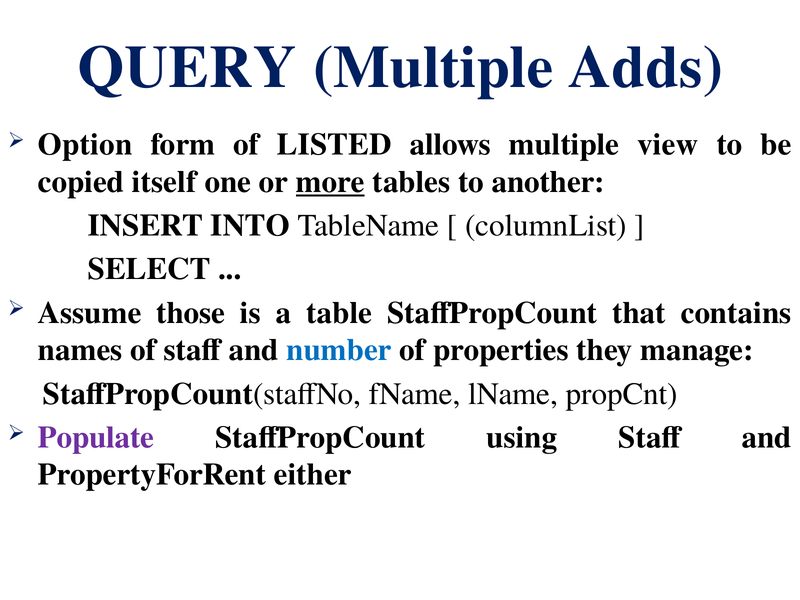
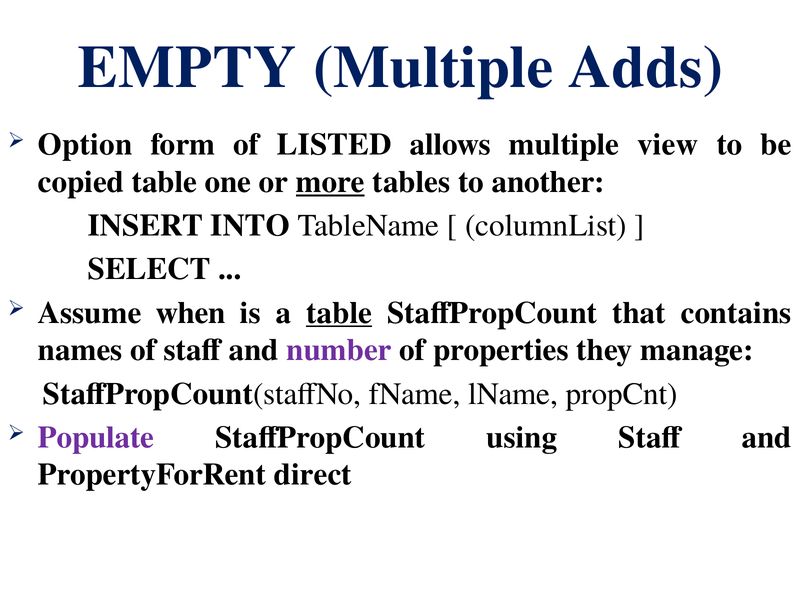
QUERY: QUERY -> EMPTY (187, 68)
copied itself: itself -> table (164, 182)
those: those -> when (191, 313)
table underline: none -> present (339, 313)
number colour: blue -> purple (339, 350)
either: either -> direct (313, 475)
